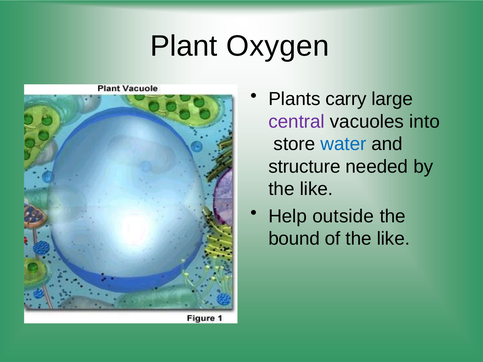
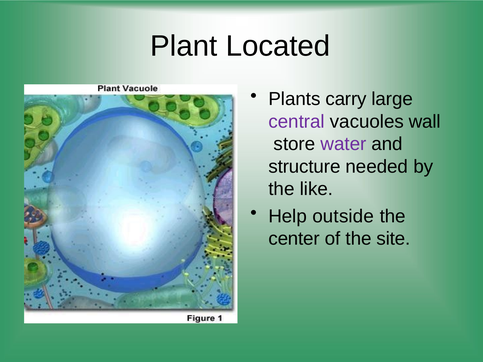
Oxygen: Oxygen -> Located (278, 46)
into: into -> wall (425, 122)
water colour: blue -> purple (343, 144)
bound: bound -> center (294, 239)
of the like: like -> site (393, 239)
